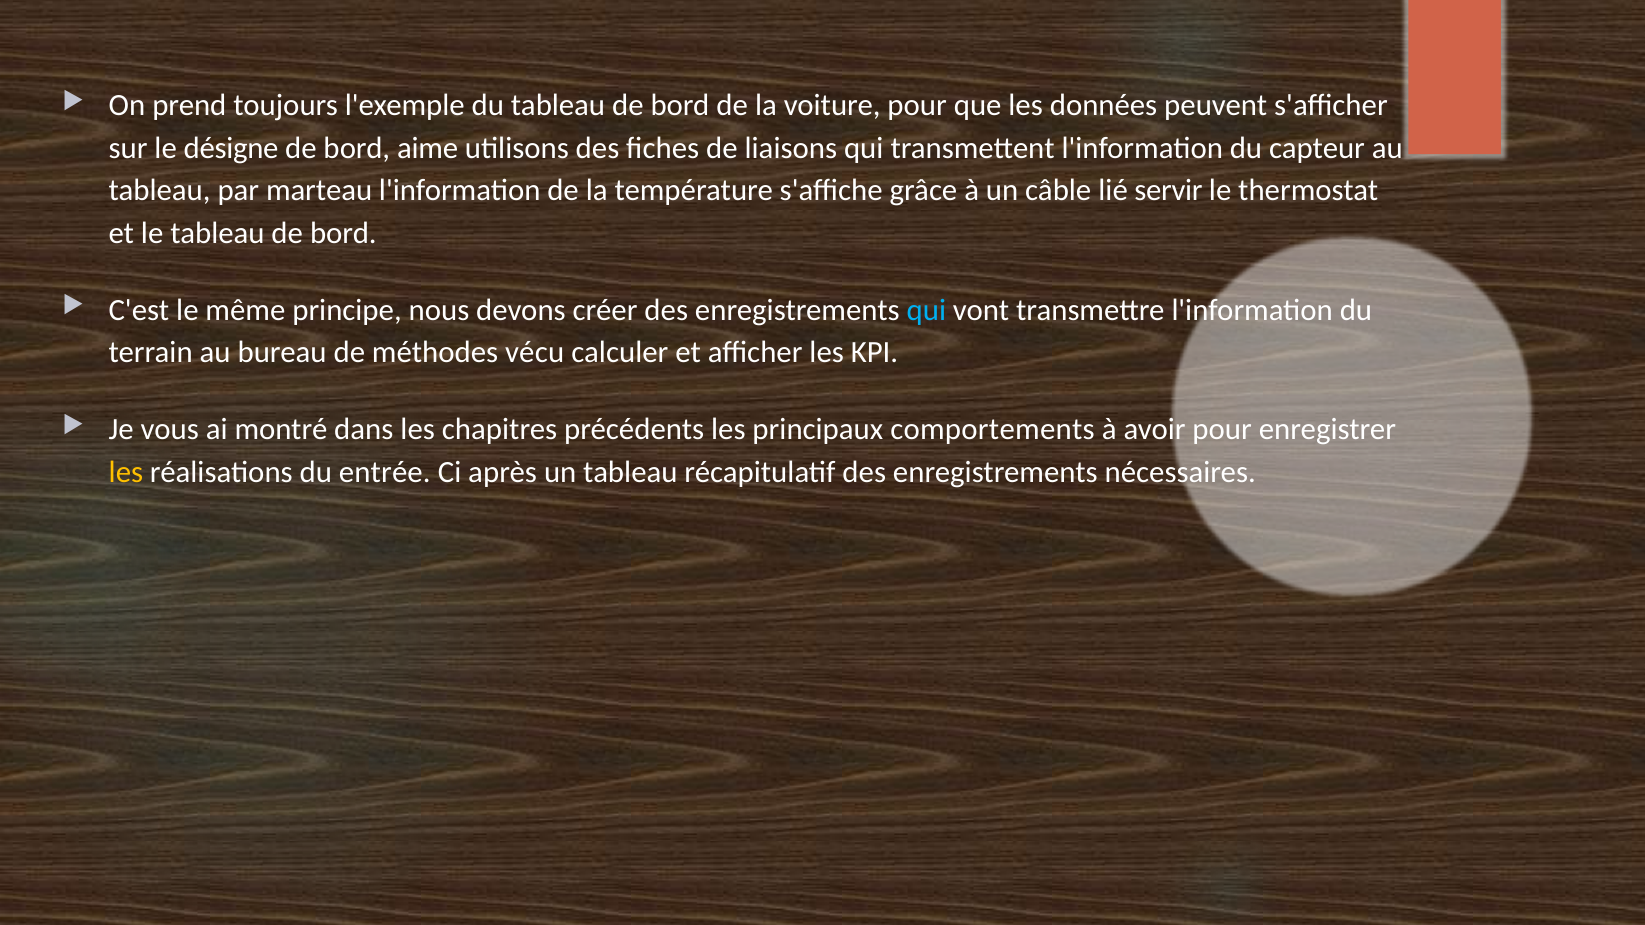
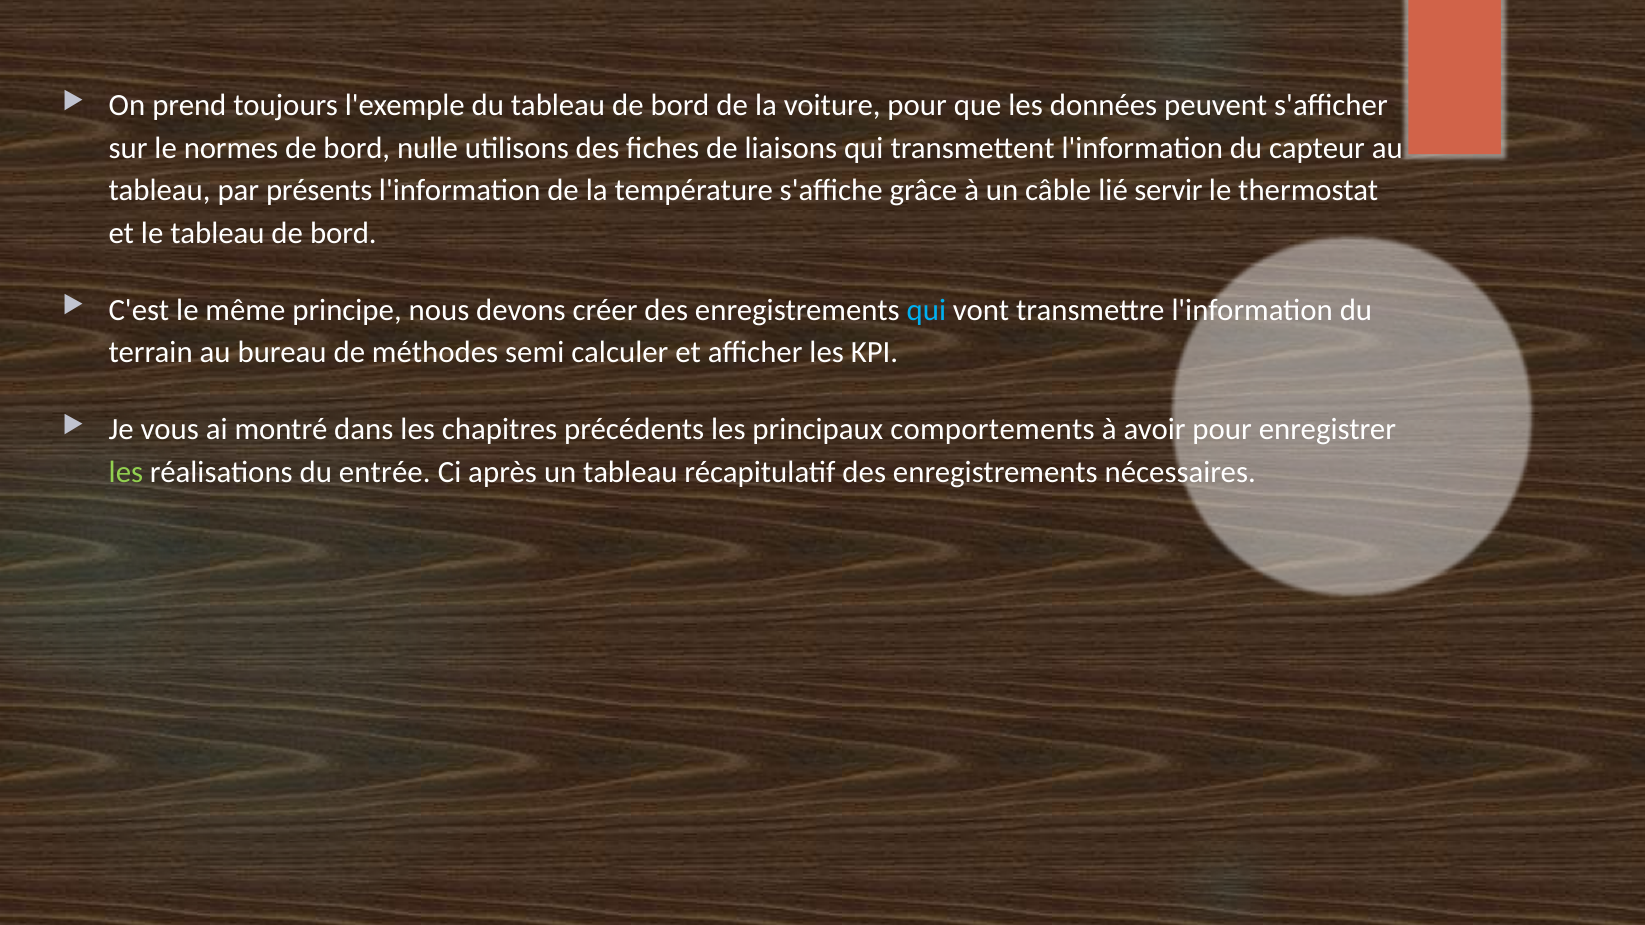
désigne: désigne -> normes (231, 148)
aime: aime -> nulle (428, 148)
marteau: marteau -> présents (319, 191)
vécu: vécu -> semi (535, 353)
les colour: yellow -> light green (126, 472)
